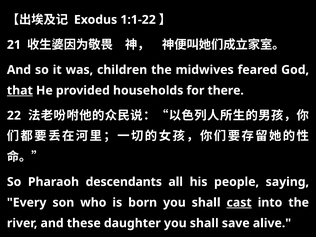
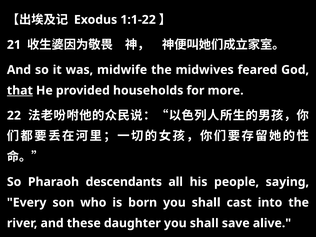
children: children -> midwife (122, 70)
there: there -> more (226, 90)
cast underline: present -> none (239, 203)
